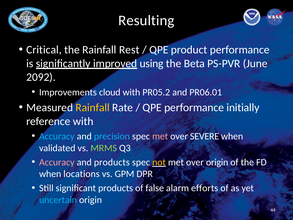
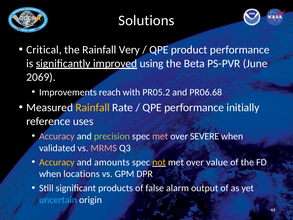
Resulting: Resulting -> Solutions (146, 20)
Rest: Rest -> Very (129, 50)
2092: 2092 -> 2069 (41, 77)
cloud: cloud -> reach (110, 92)
PR06.01: PR06.01 -> PR06.68 (206, 92)
reference with: with -> uses (83, 121)
Accuracy colour: light blue -> pink (57, 136)
precision colour: light blue -> light green (112, 136)
MRMS colour: light green -> pink (104, 148)
Accuracy colour: pink -> yellow (57, 162)
and products: products -> amounts (112, 162)
over origin: origin -> value (217, 162)
efforts: efforts -> output (205, 188)
